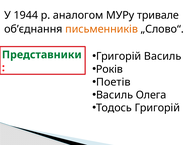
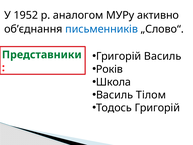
1944: 1944 -> 1952 (26, 15)
тривале: тривале -> активно (158, 15)
письменників colour: orange -> blue (102, 29)
Поетів: Поетів -> Школа (113, 82)
Олега: Олега -> Тілом (151, 95)
